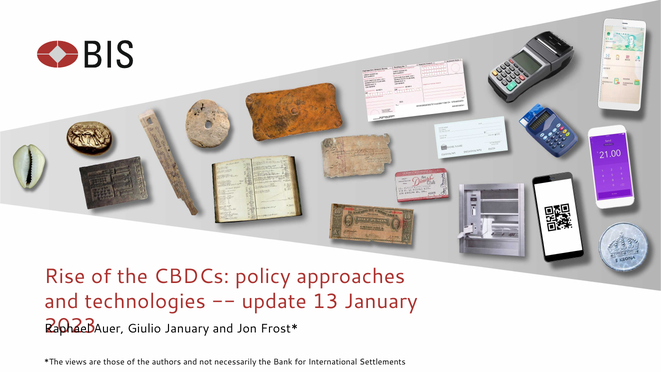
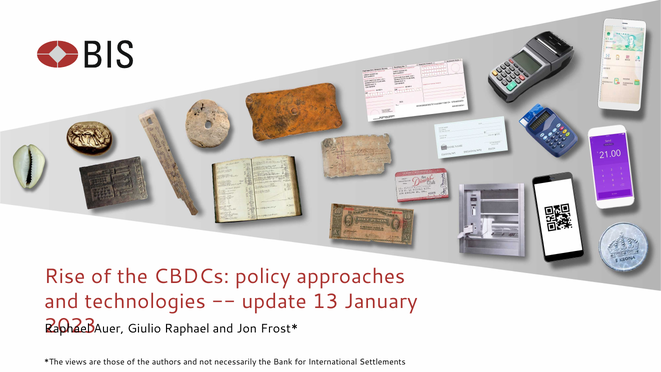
Giulio January: January -> Raphael (187, 328)
